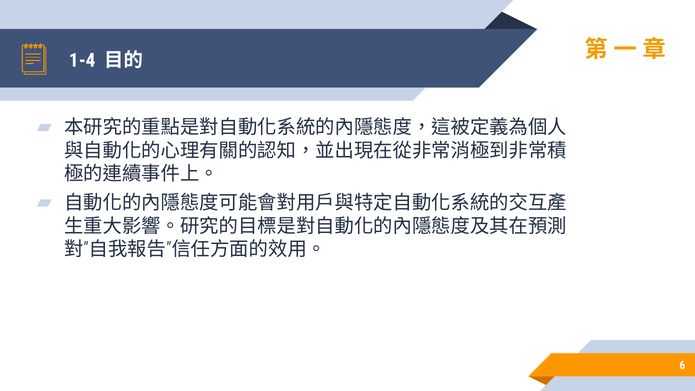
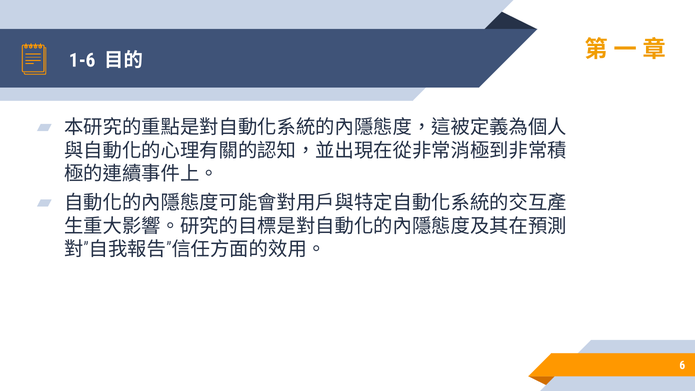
1-4: 1-4 -> 1-6 (82, 60)
